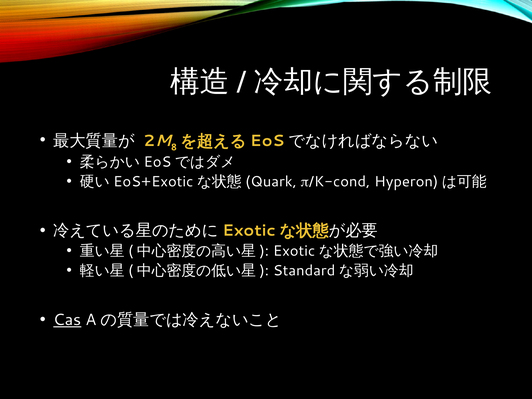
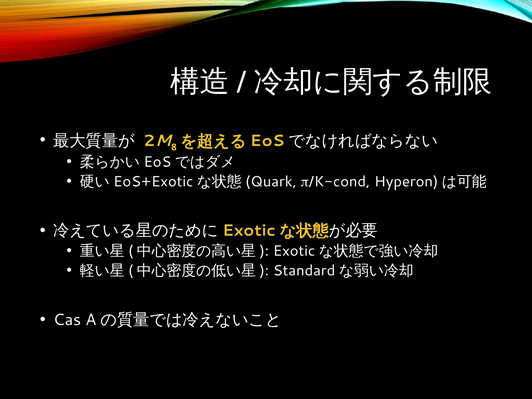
Cas underline: present -> none (67, 320)
